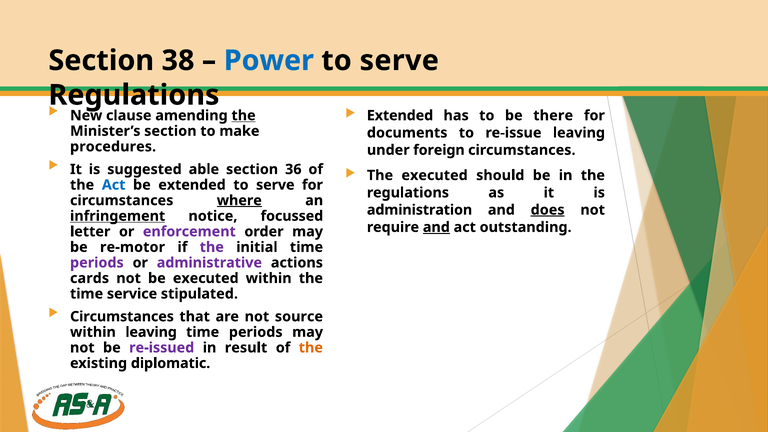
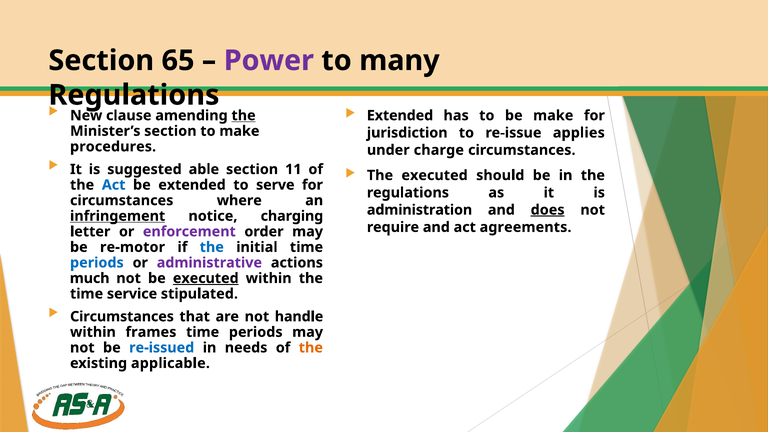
38: 38 -> 65 (178, 61)
Power colour: blue -> purple (269, 61)
serve: serve -> many (399, 61)
be there: there -> make (553, 116)
documents: documents -> jurisdiction (407, 133)
re-issue leaving: leaving -> applies (579, 133)
foreign: foreign -> charge (439, 150)
36: 36 -> 11 (293, 169)
where underline: present -> none (239, 200)
focussed: focussed -> charging (292, 216)
and underline: present -> none (436, 227)
outstanding: outstanding -> agreements (526, 227)
the colour: purple -> blue (212, 247)
periods colour: purple -> blue (97, 263)
cards: cards -> much (90, 278)
executed underline: none -> present (206, 278)
source: source -> handle (299, 317)
within leaving: leaving -> frames (151, 332)
re-issued colour: purple -> blue (162, 348)
result: result -> needs (246, 348)
diplomatic: diplomatic -> applicable (170, 363)
